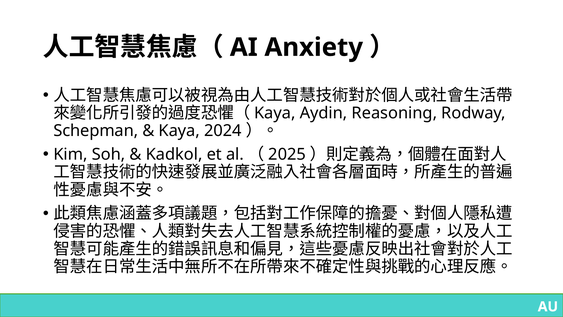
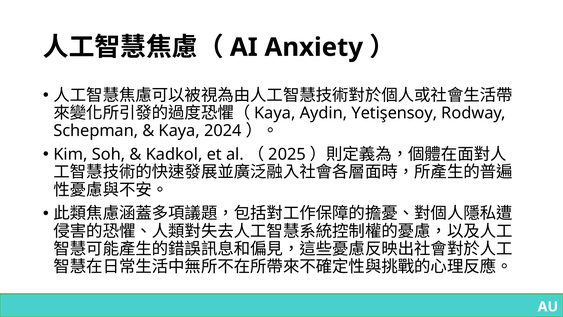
Reasoning: Reasoning -> Yetişensoy (394, 113)
